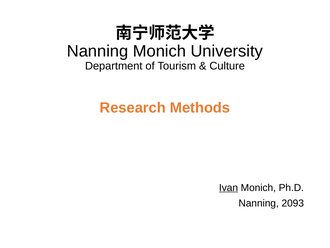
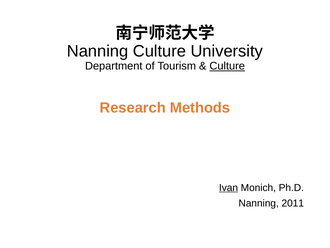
Nanning Monich: Monich -> Culture (159, 51)
Culture underline: none -> present (227, 66)
2093: 2093 -> 2011 (293, 203)
